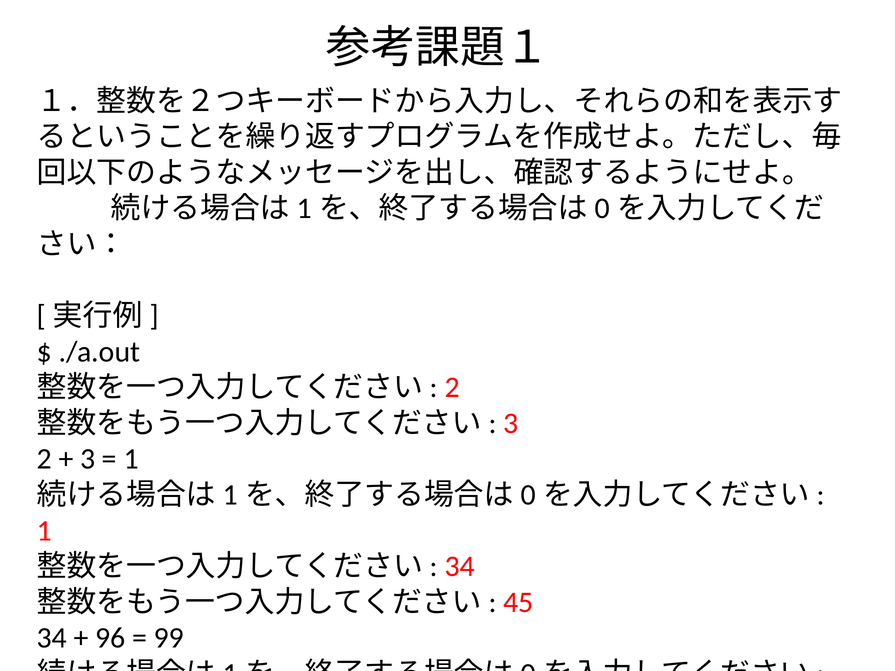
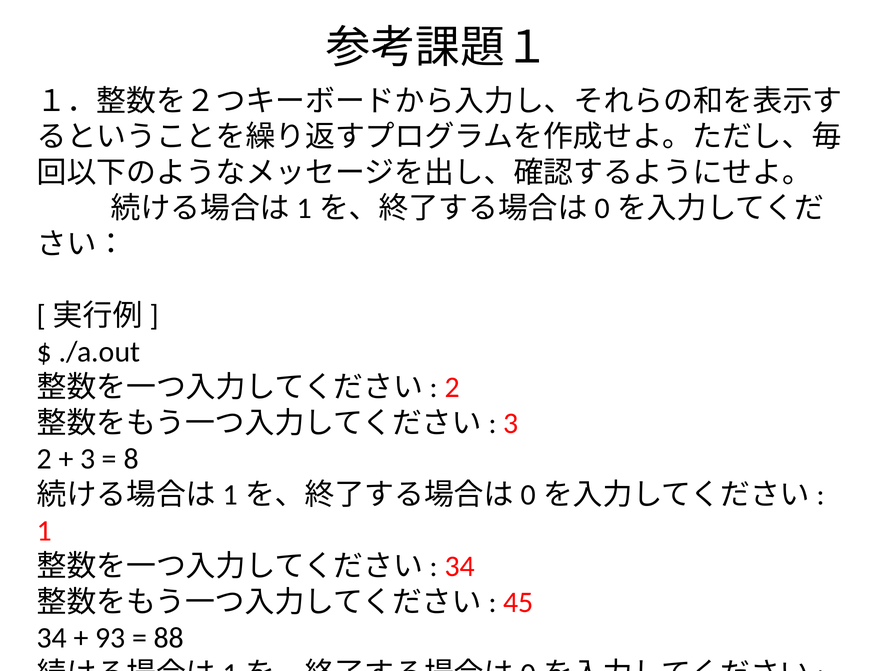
1: 1 -> 8 (131, 459)
96: 96 -> 93 (110, 638)
99: 99 -> 88 (169, 638)
